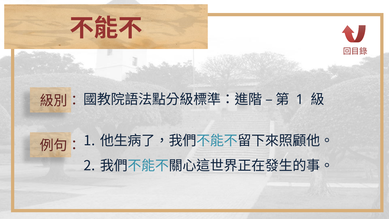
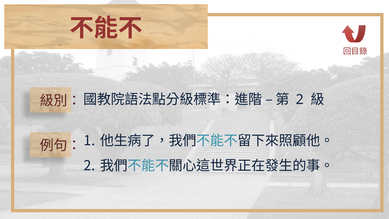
1: 1 -> 2 (300, 99)
